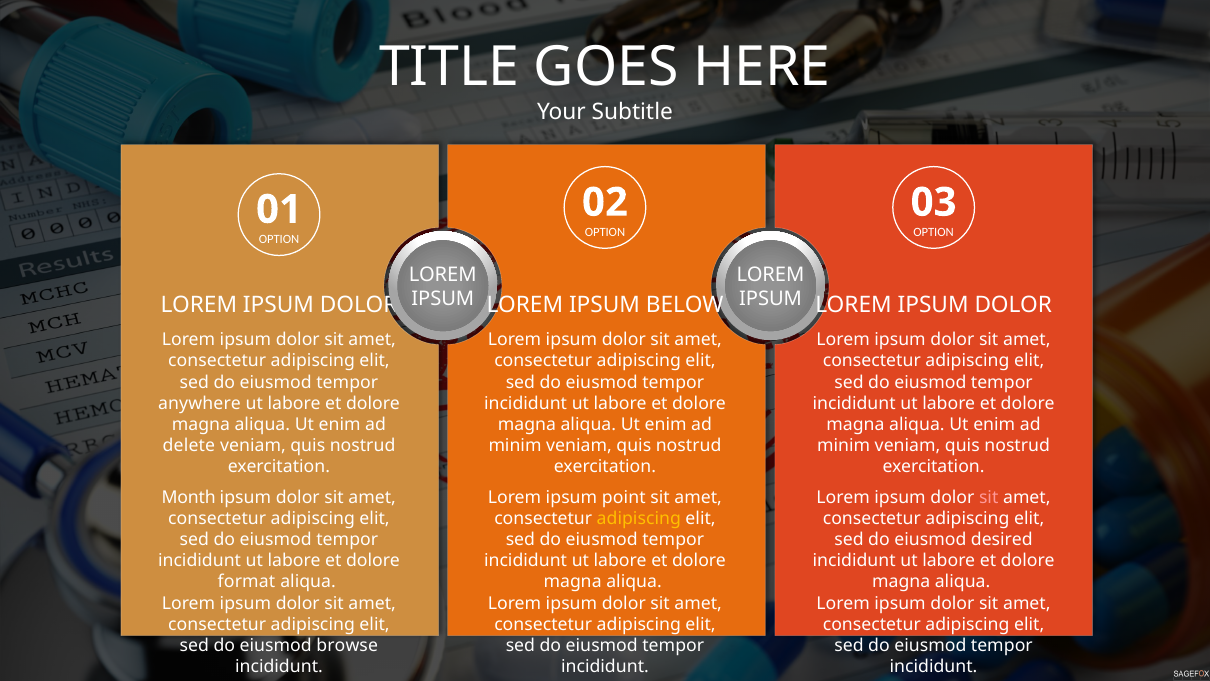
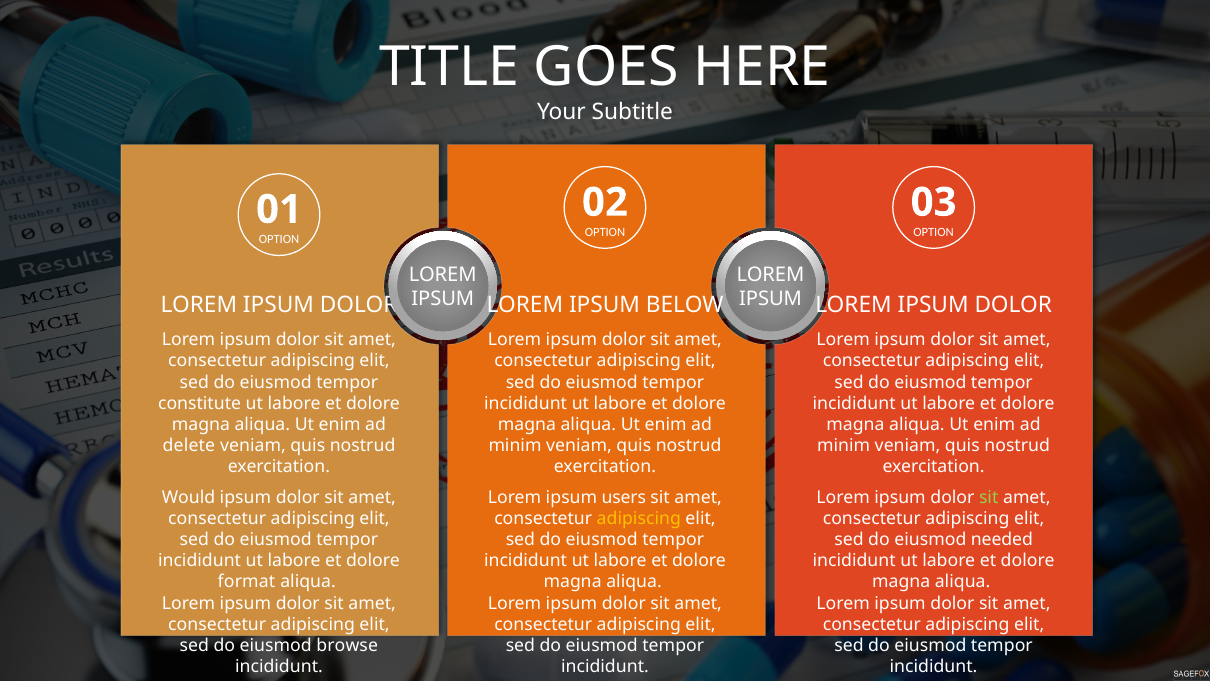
anywhere: anywhere -> constitute (200, 403)
Month: Month -> Would (189, 497)
point: point -> users (624, 497)
sit colour: pink -> light green (989, 497)
desired: desired -> needed (1002, 539)
